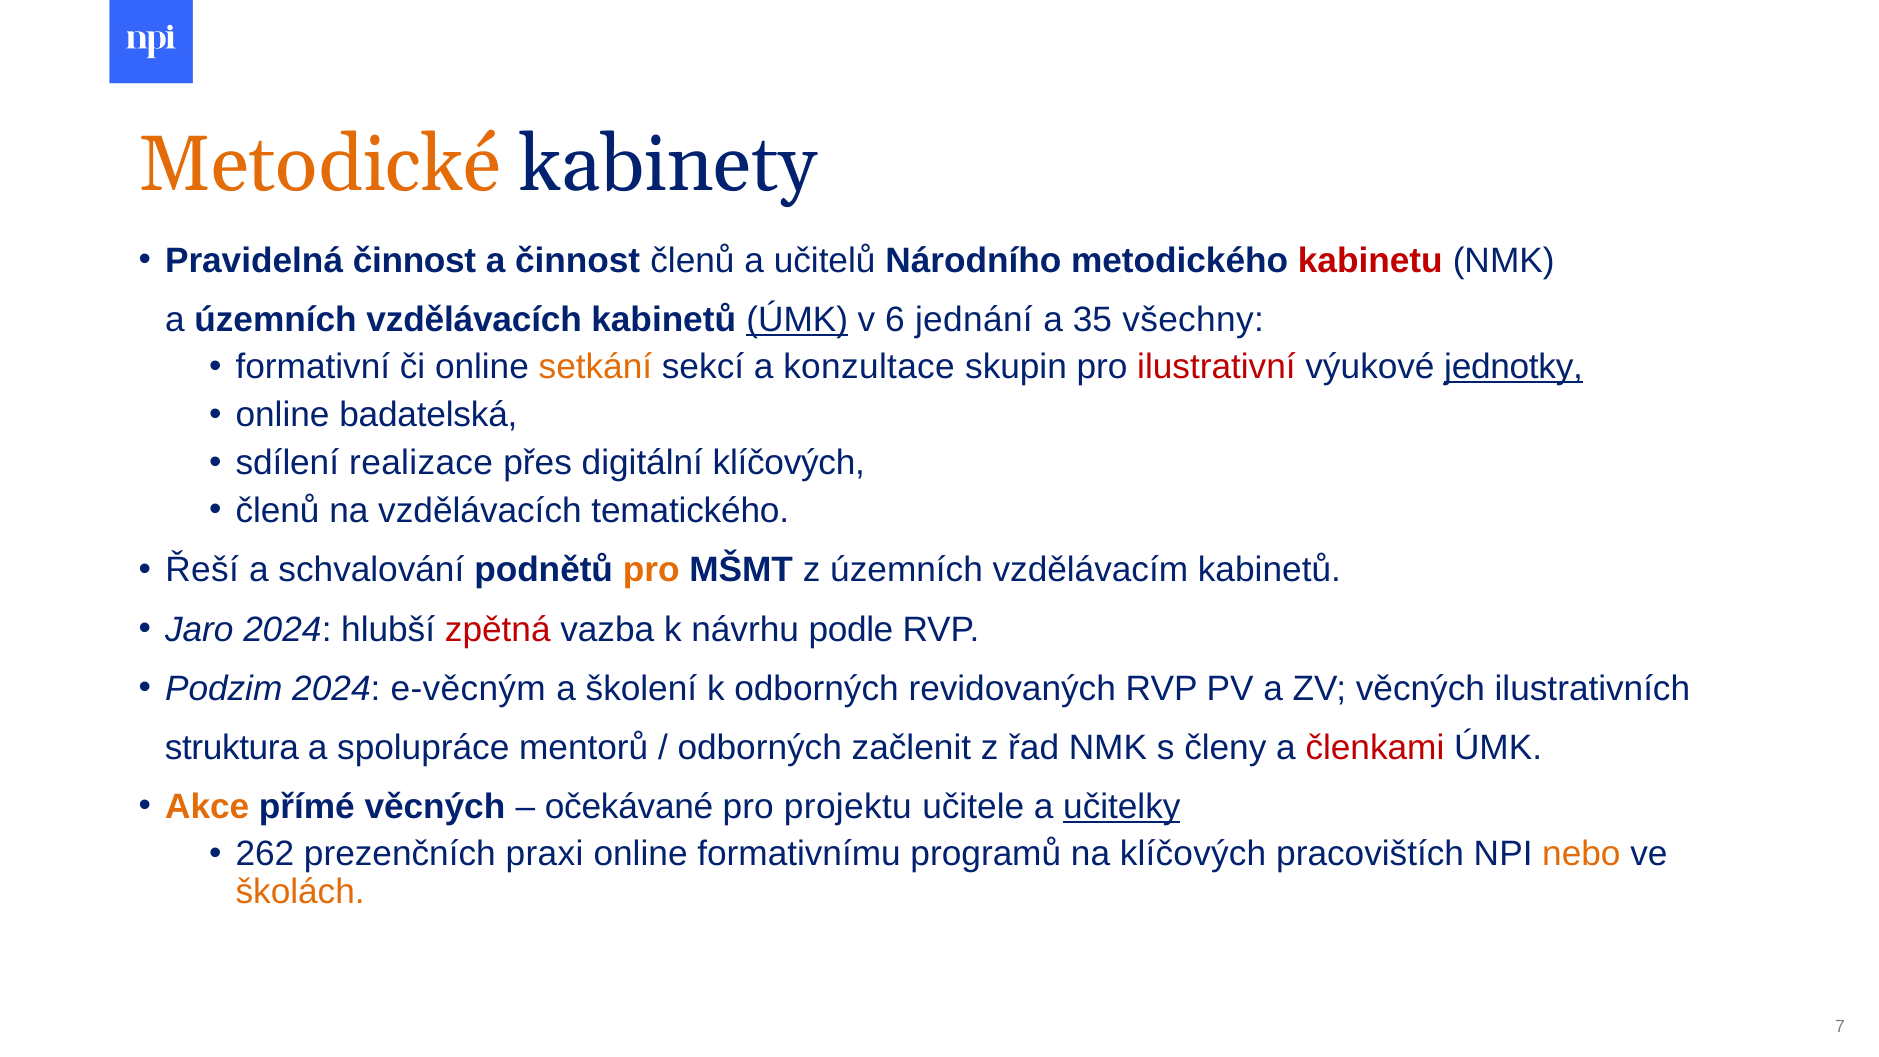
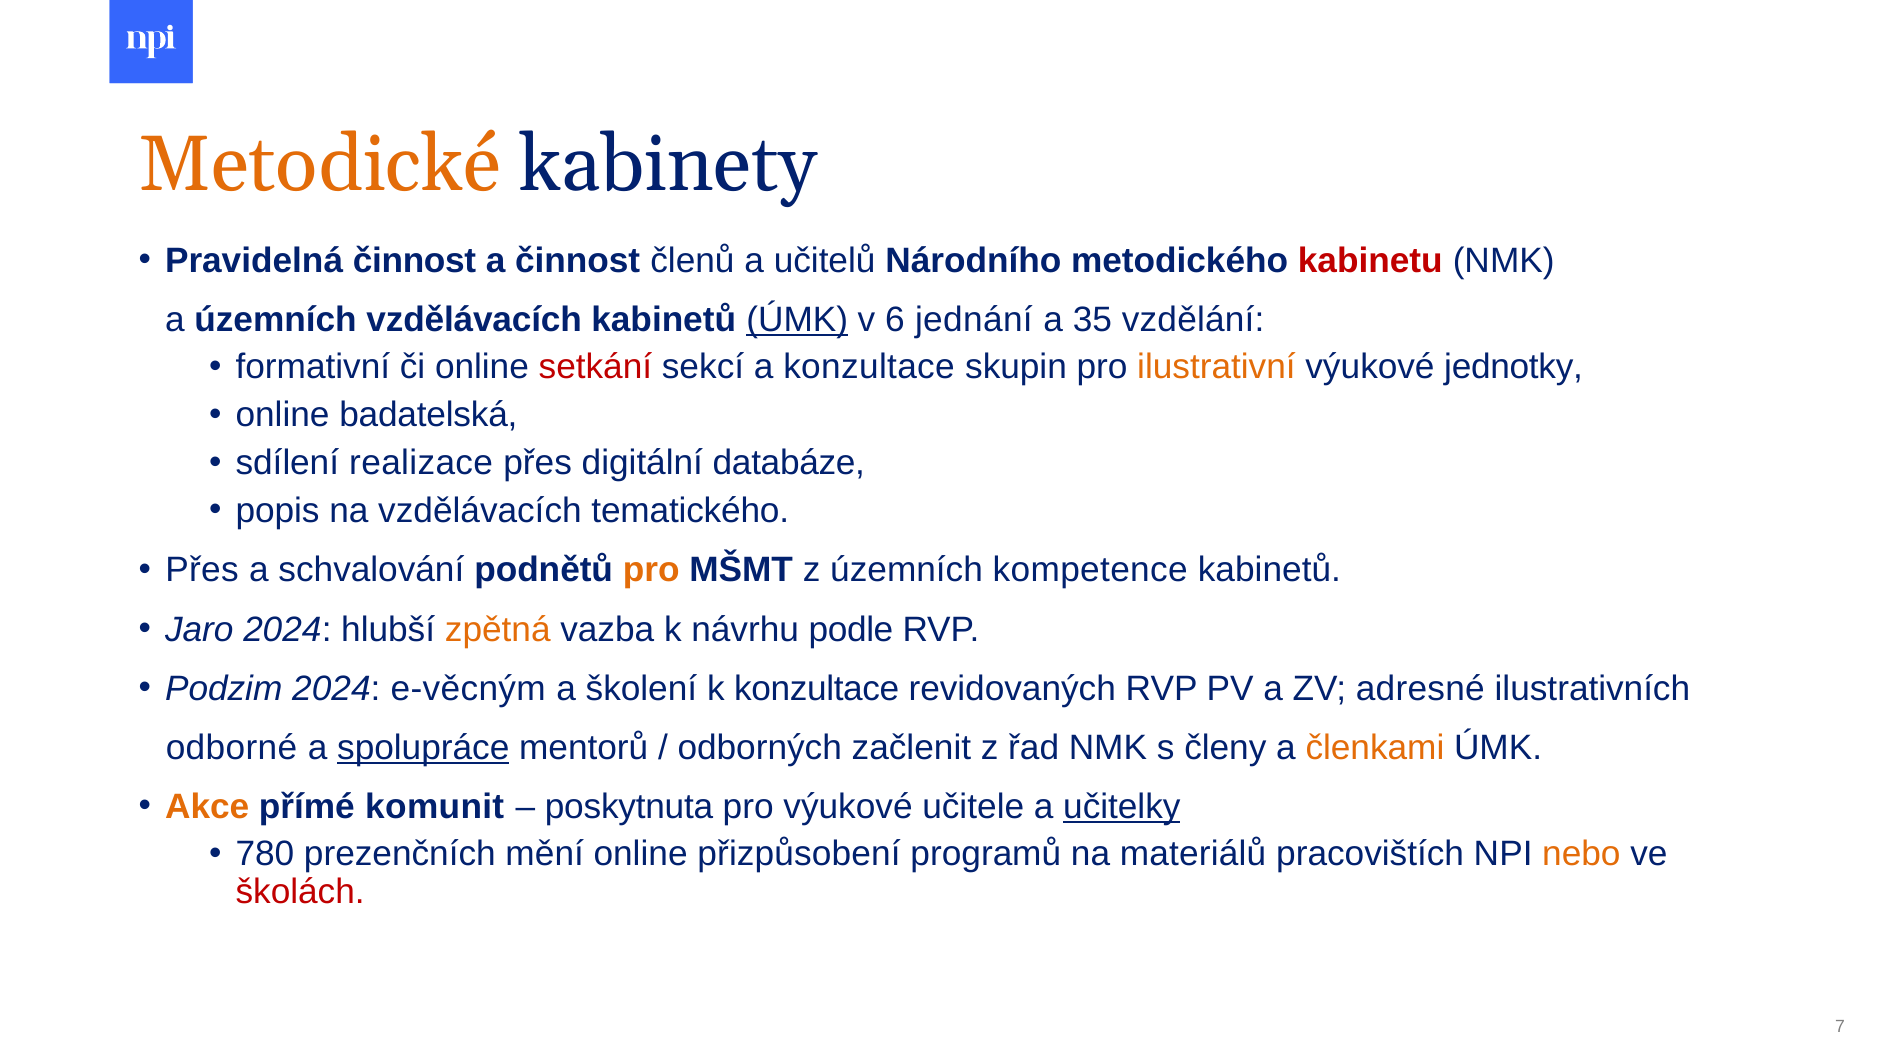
všechny: všechny -> vzdělání (1193, 320)
setkání colour: orange -> red (595, 367)
ilustrativní colour: red -> orange (1216, 367)
jednotky underline: present -> none (1514, 367)
digitální klíčových: klíčových -> databáze (789, 463)
členů: členů -> popis (278, 511)
Řeší: Řeší -> Přes (202, 570)
vzdělávacím: vzdělávacím -> kompetence (1090, 570)
zpětná colour: red -> orange (498, 629)
k odborných: odborných -> konzultace (817, 689)
ZV věcných: věcných -> adresné (1420, 689)
struktura: struktura -> odborné (231, 748)
spolupráce underline: none -> present (423, 748)
členkami colour: red -> orange (1375, 748)
přímé věcných: věcných -> komunit (435, 807)
očekávané: očekávané -> poskytnuta (629, 807)
pro projektu: projektu -> výukové (848, 807)
262: 262 -> 780 (265, 854)
praxi: praxi -> mění (545, 854)
formativnímu: formativnímu -> přizpůsobení (799, 854)
na klíčových: klíčových -> materiálů (1193, 854)
školách colour: orange -> red (300, 892)
